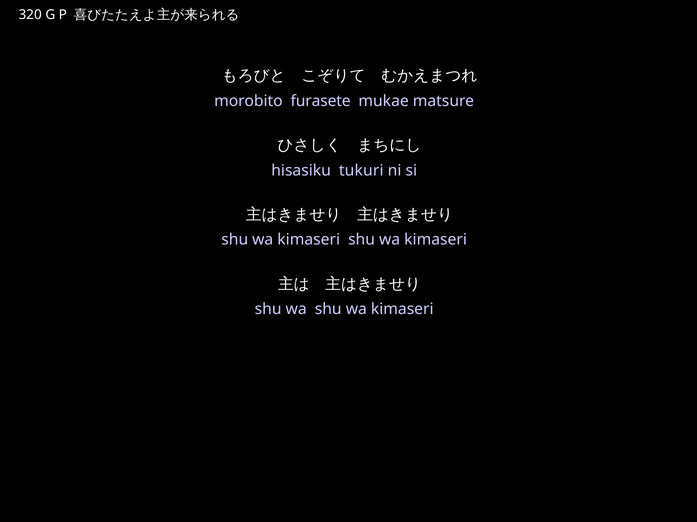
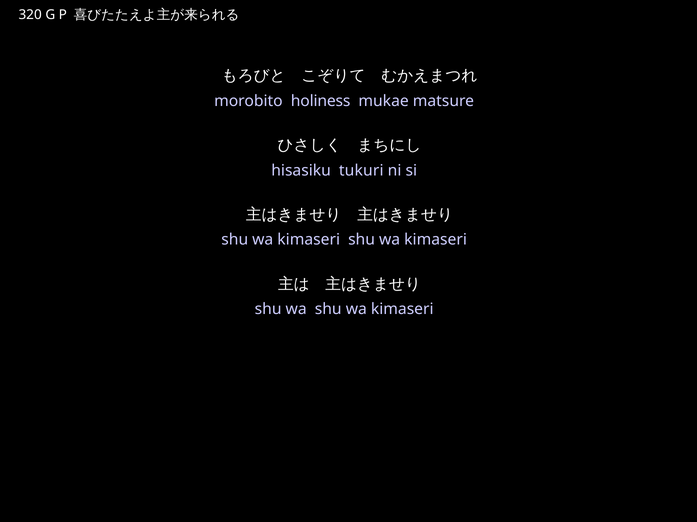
furasete: furasete -> holiness (321, 101)
